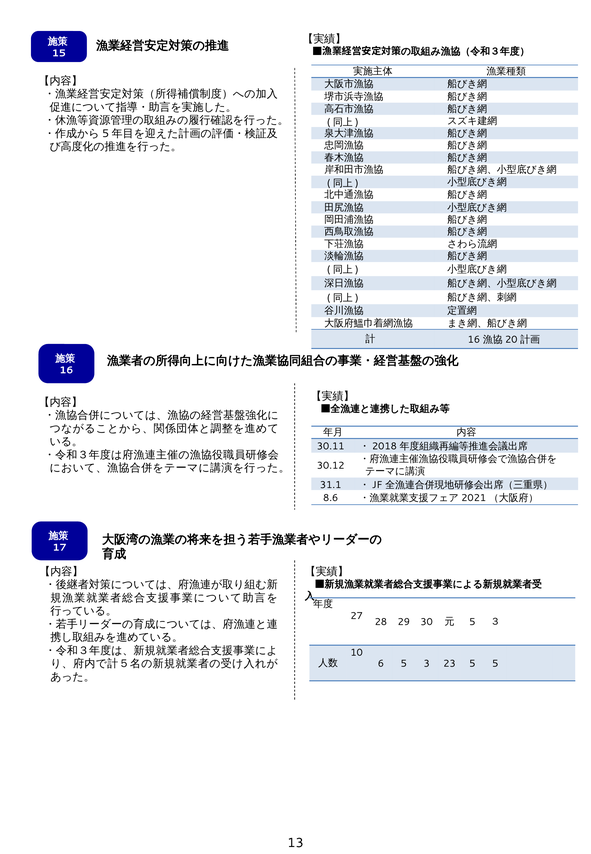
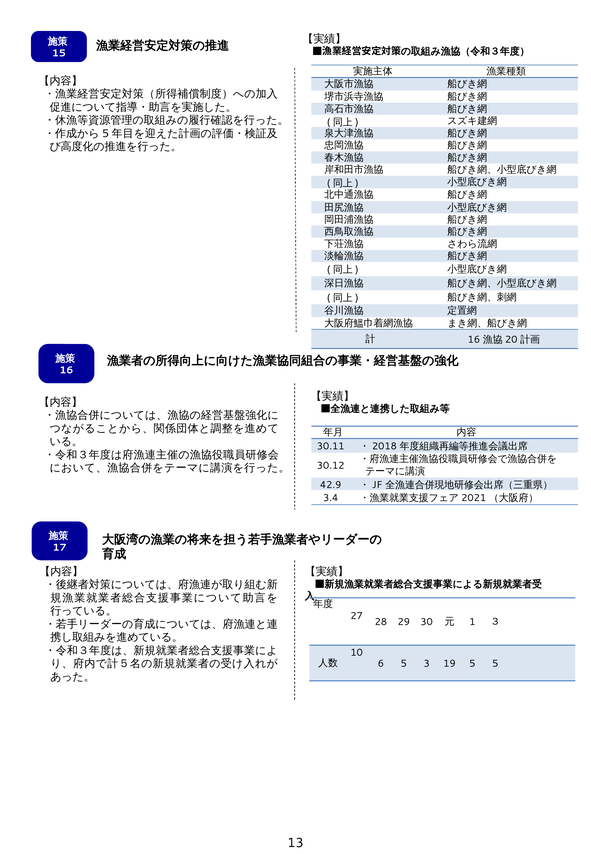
31.1: 31.1 -> 42.9 (331, 485)
8.6: 8.6 -> 3.4 (331, 498)
5: 5 -> 1 (472, 622)
23: 23 -> 19 (449, 663)
